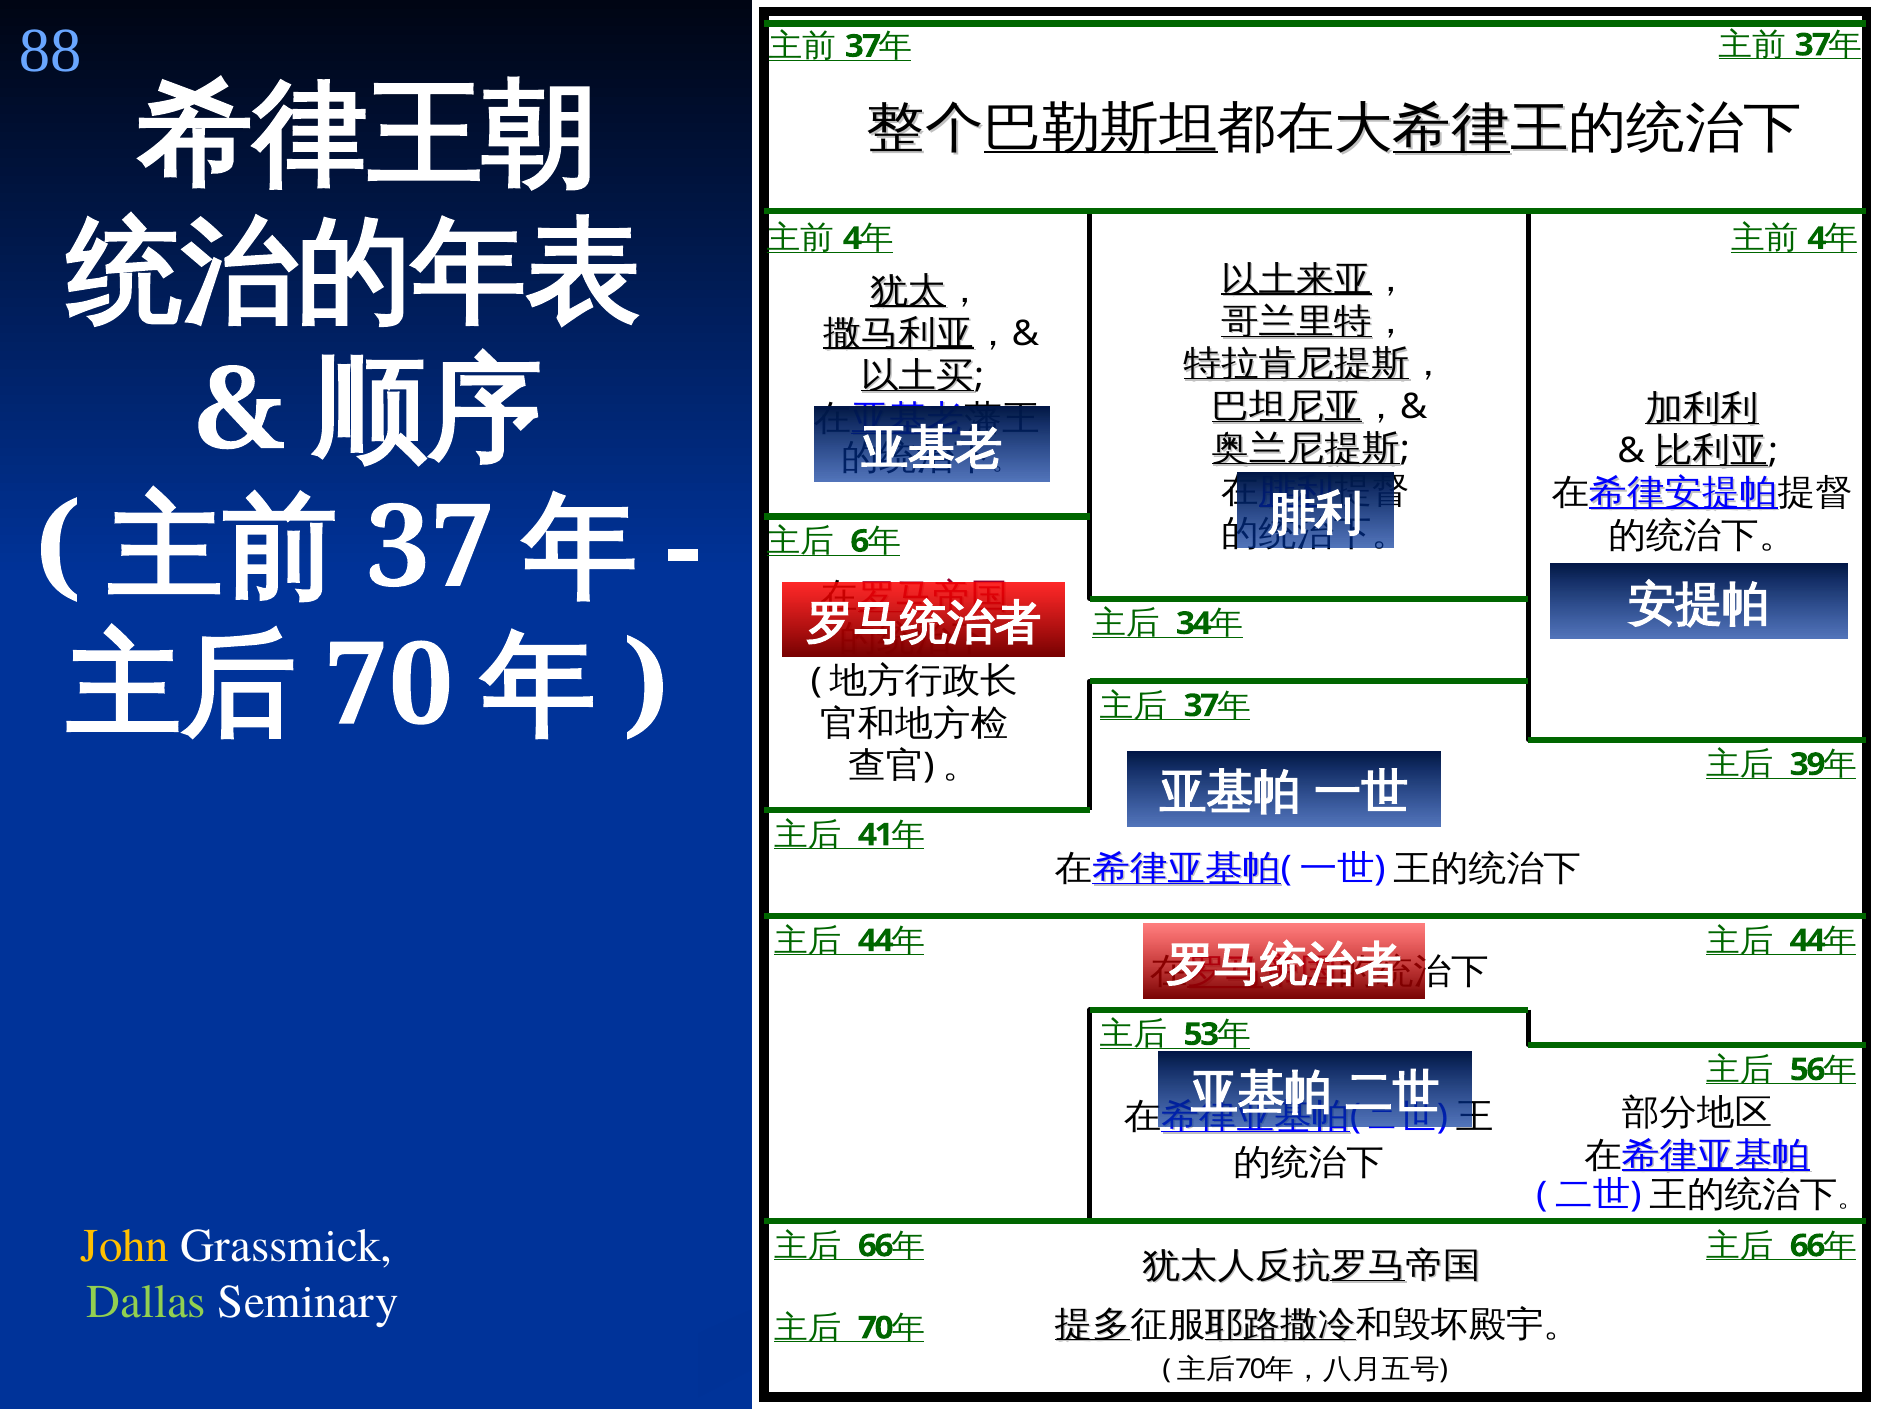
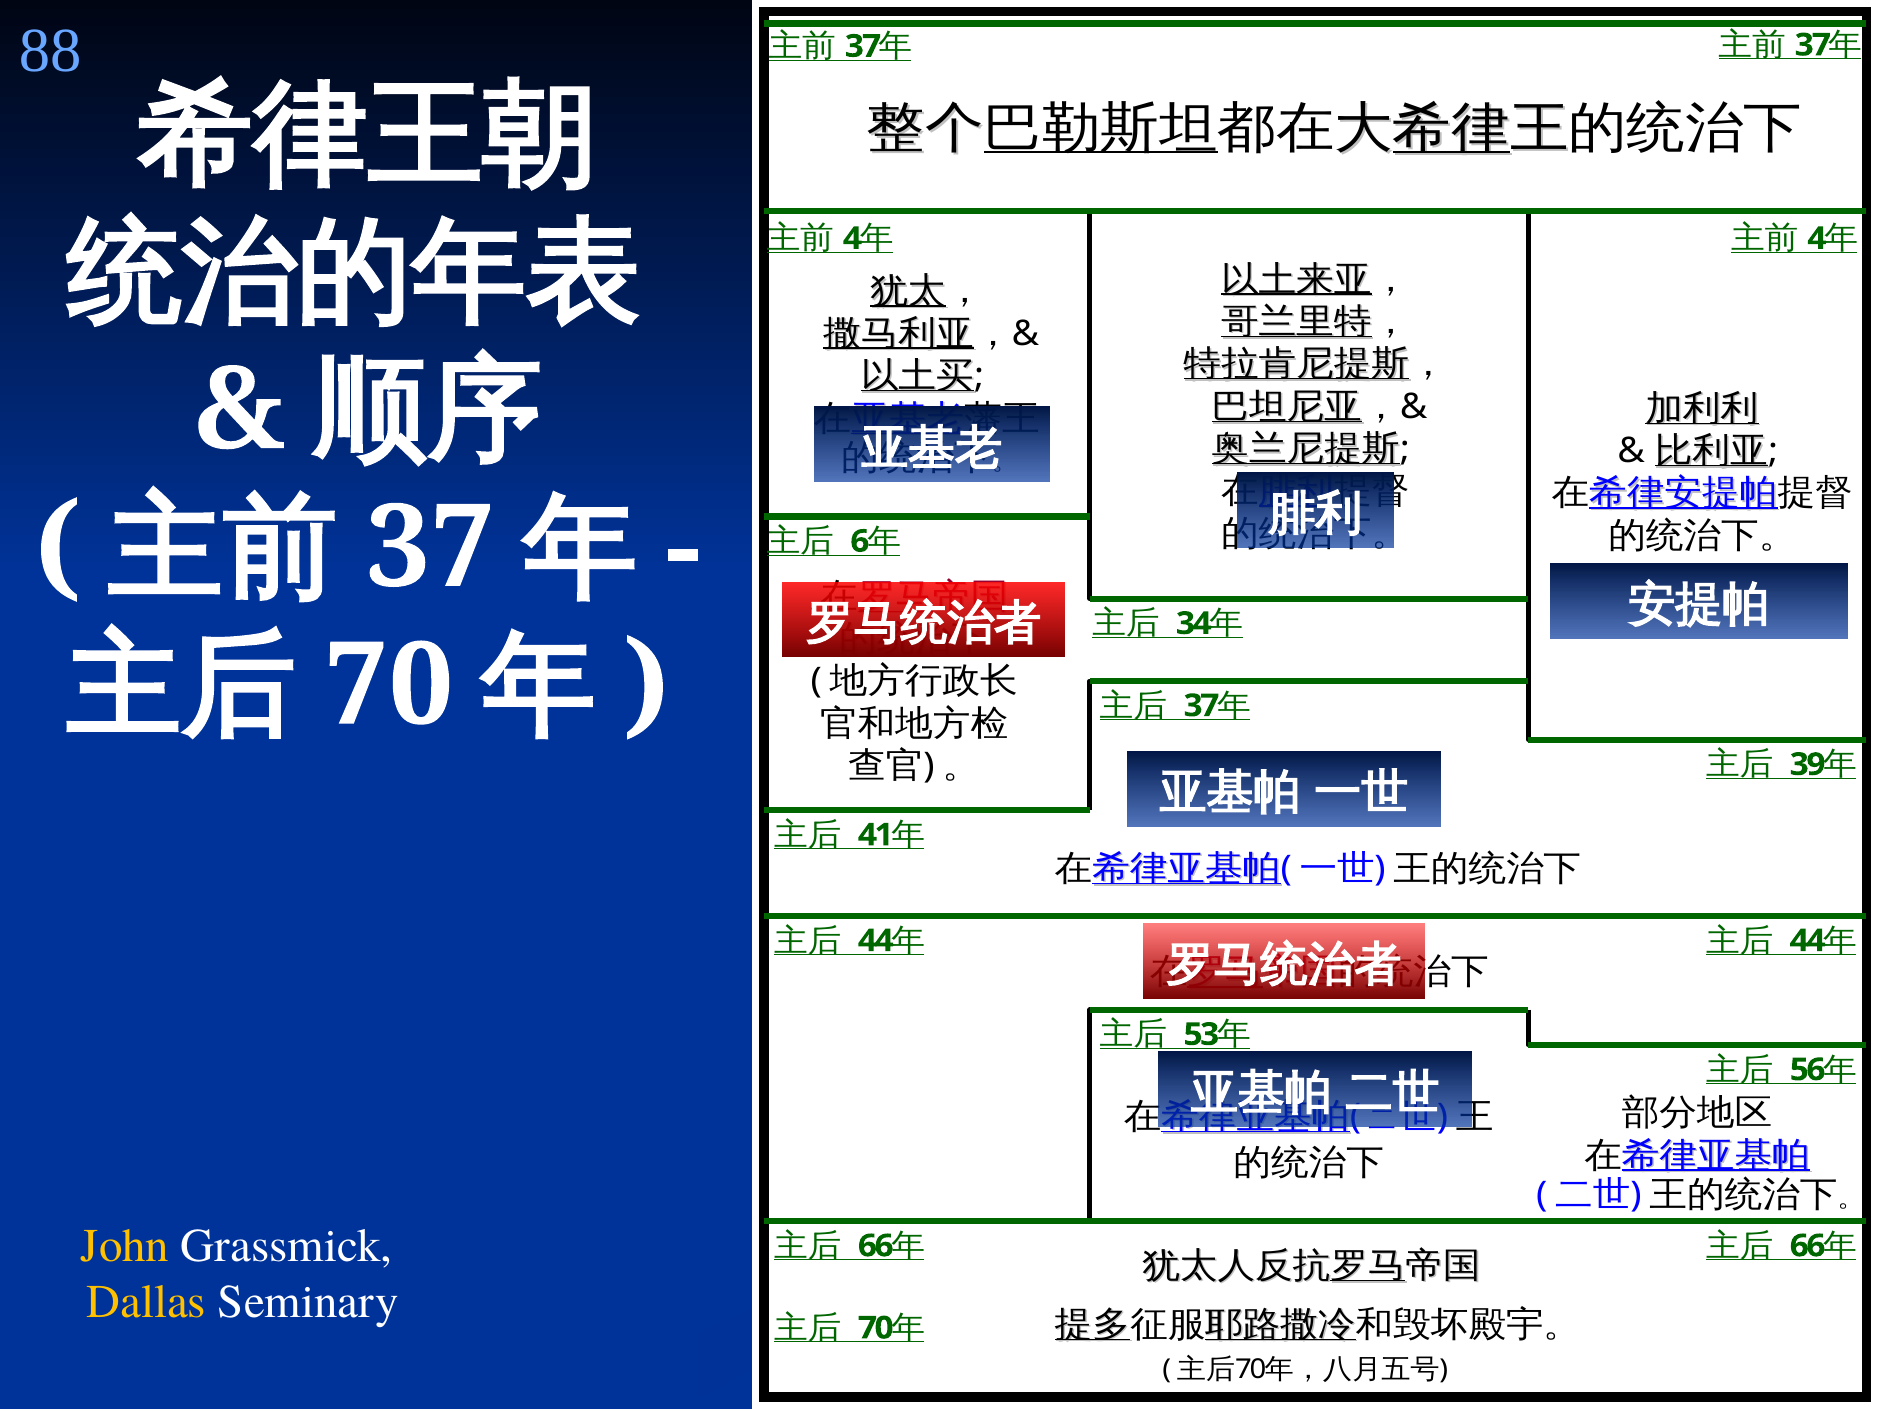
Dallas colour: light green -> yellow (146, 1303)
